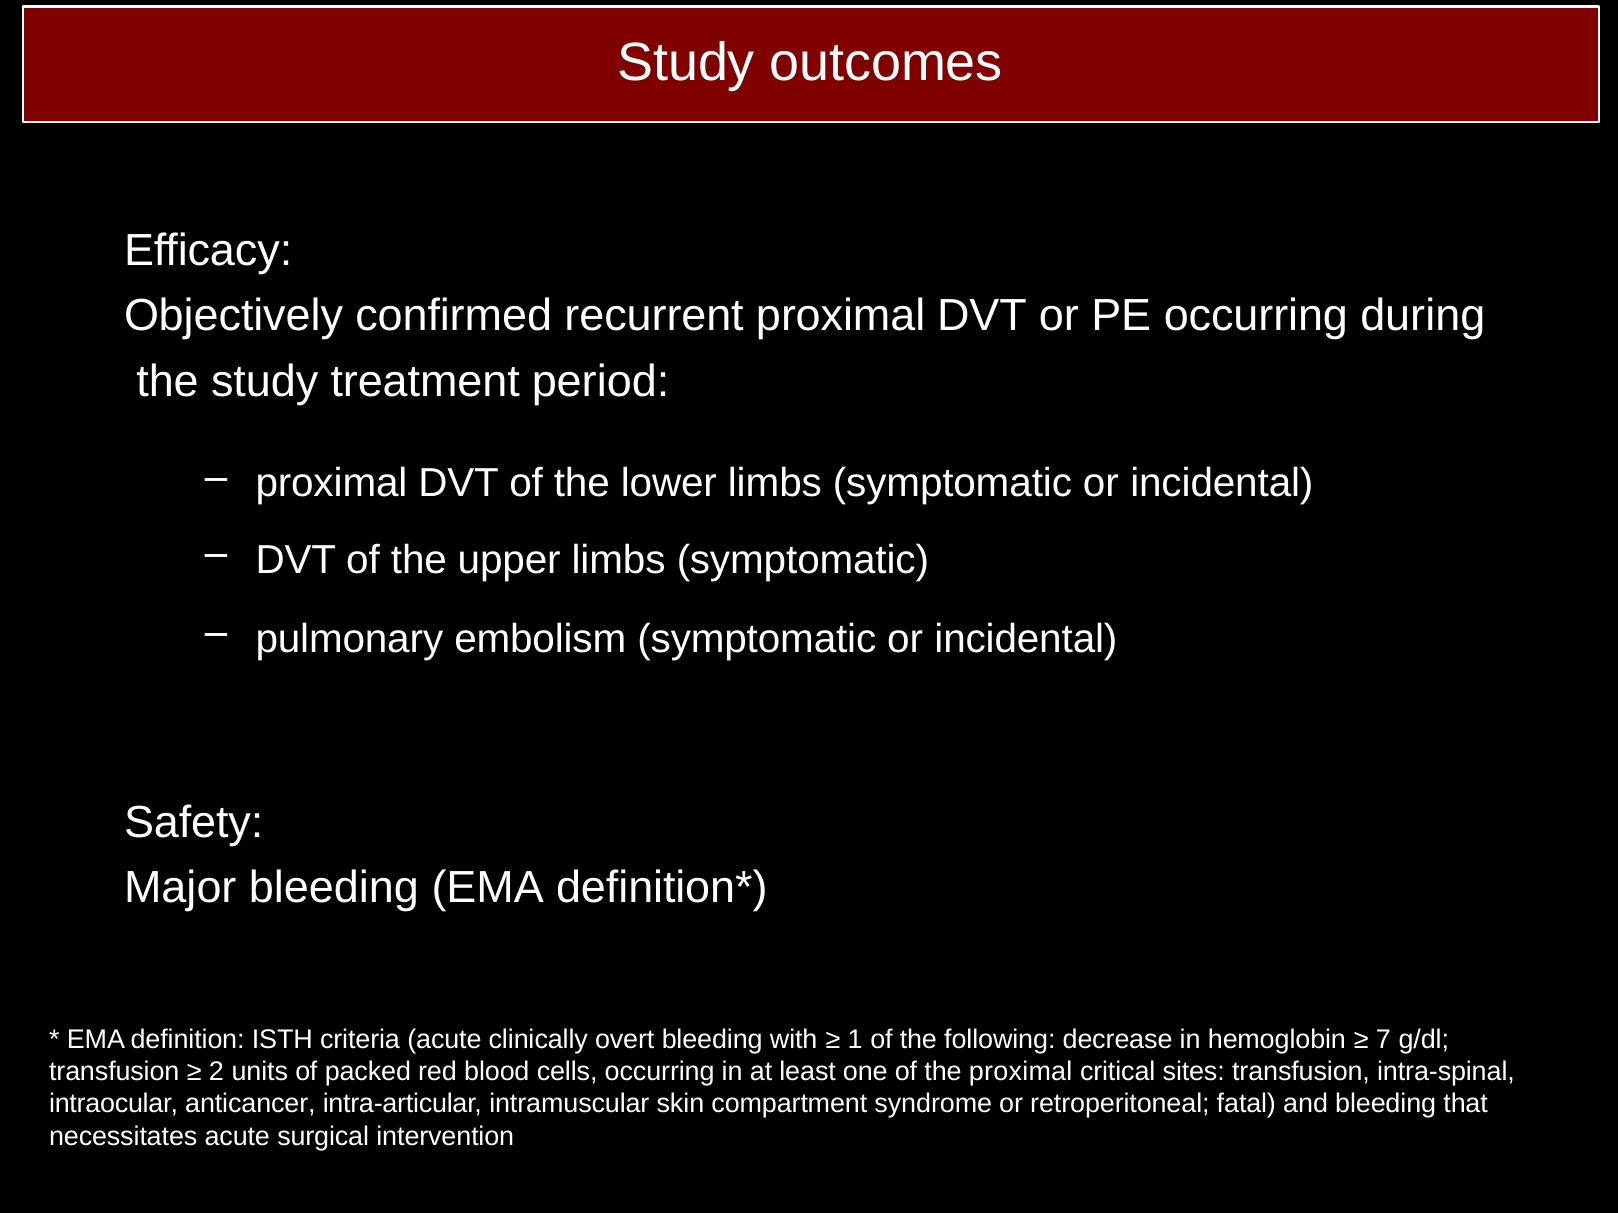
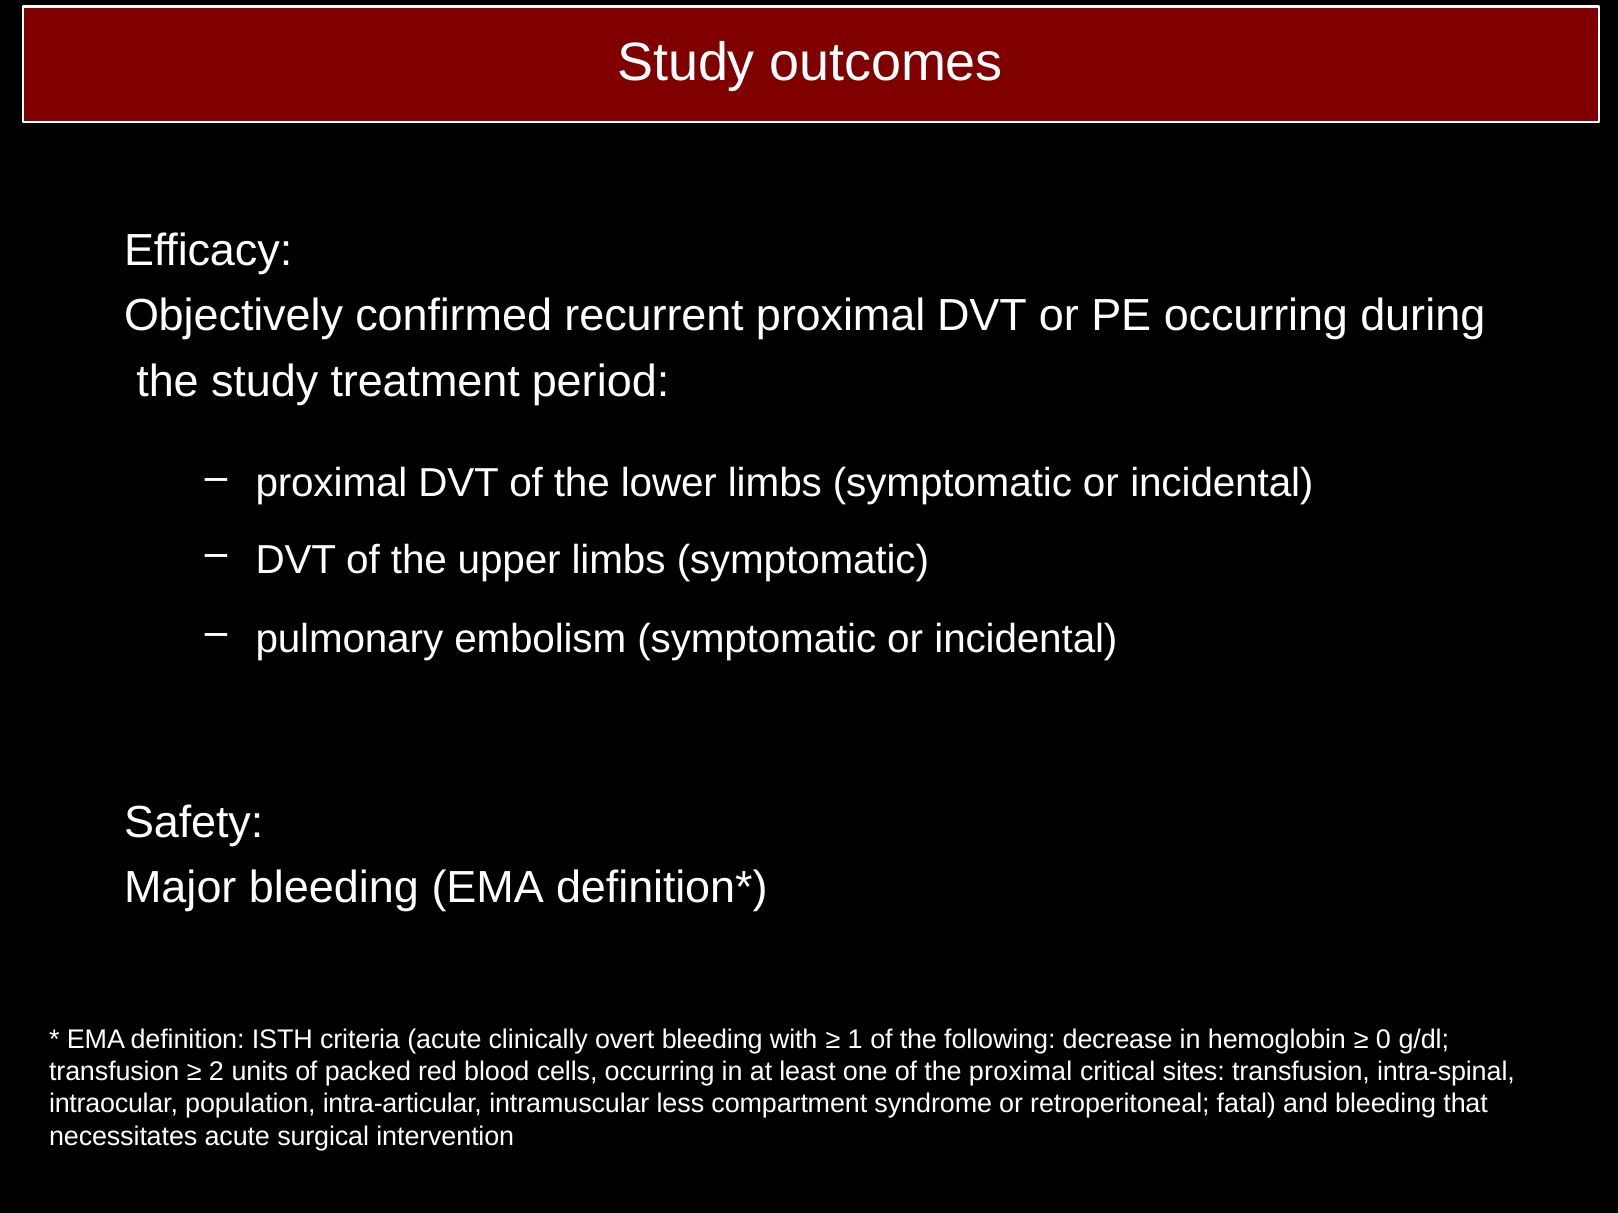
7: 7 -> 0 (1383, 1040)
anticancer: anticancer -> population (250, 1104)
skin: skin -> less (680, 1104)
